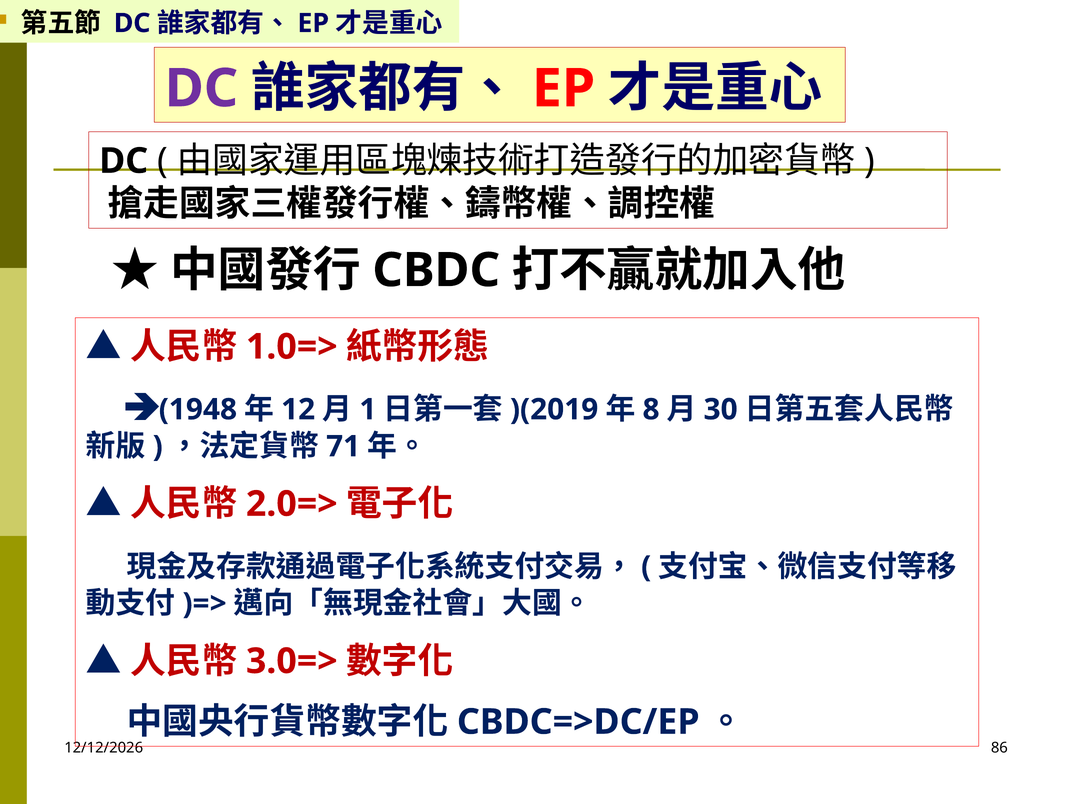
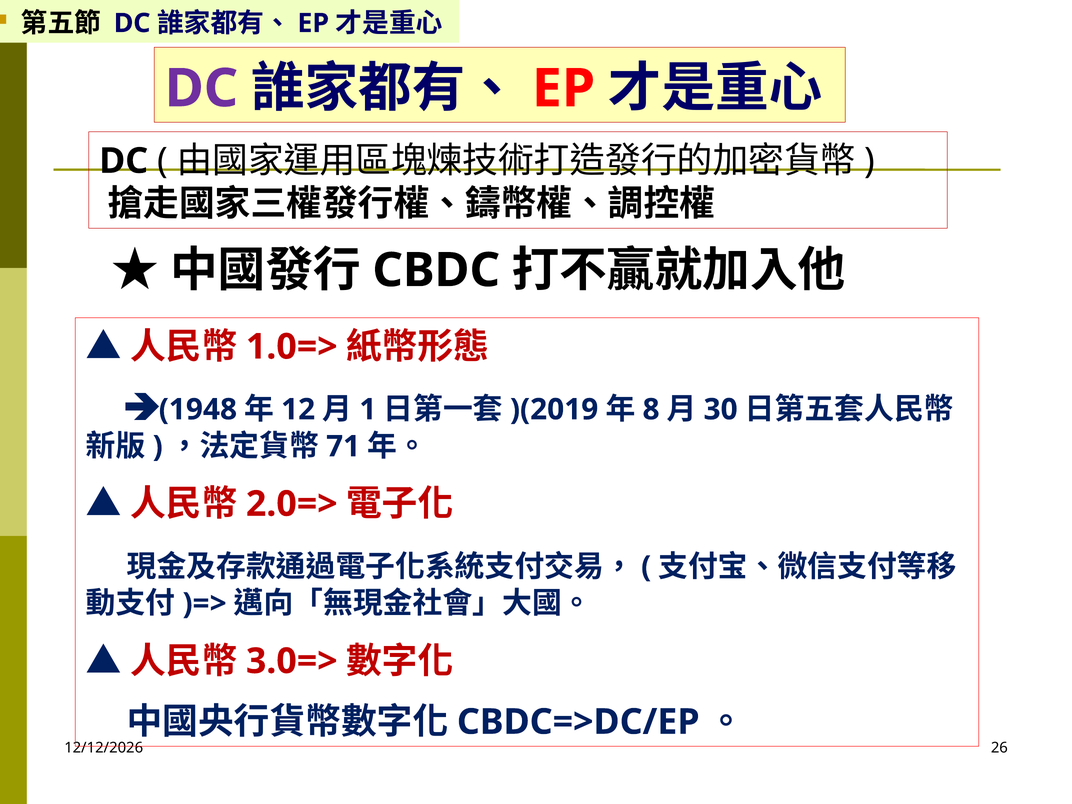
86: 86 -> 26 (999, 748)
